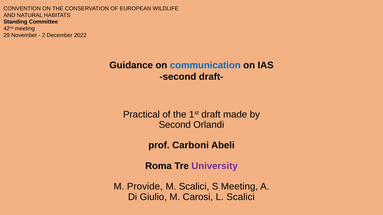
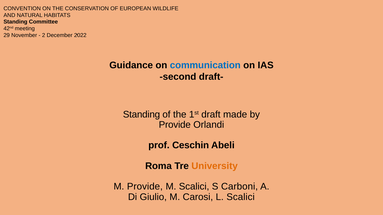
Practical: Practical -> Standing (142, 115)
Second: Second -> Provide (175, 125)
Carboni: Carboni -> Ceschin (191, 146)
University colour: purple -> orange (215, 166)
S Meeting: Meeting -> Carboni (240, 187)
